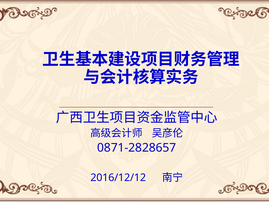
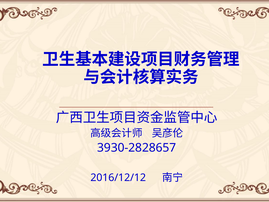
0871-2828657: 0871-2828657 -> 3930-2828657 (137, 147)
